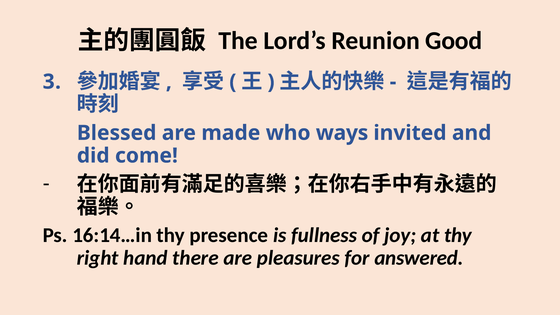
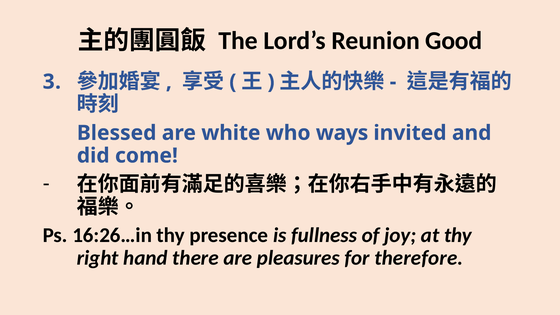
made: made -> white (231, 133)
16:14…in: 16:14…in -> 16:26…in (112, 235)
answered: answered -> therefore (419, 258)
